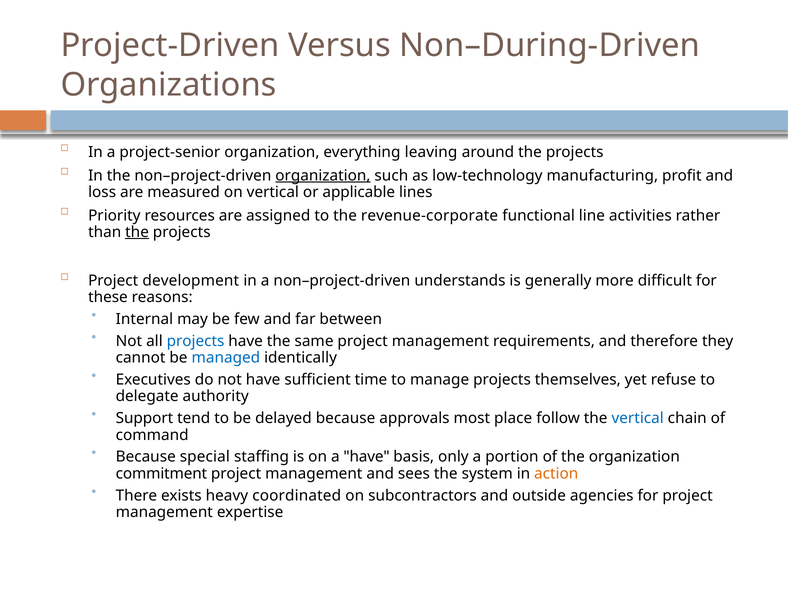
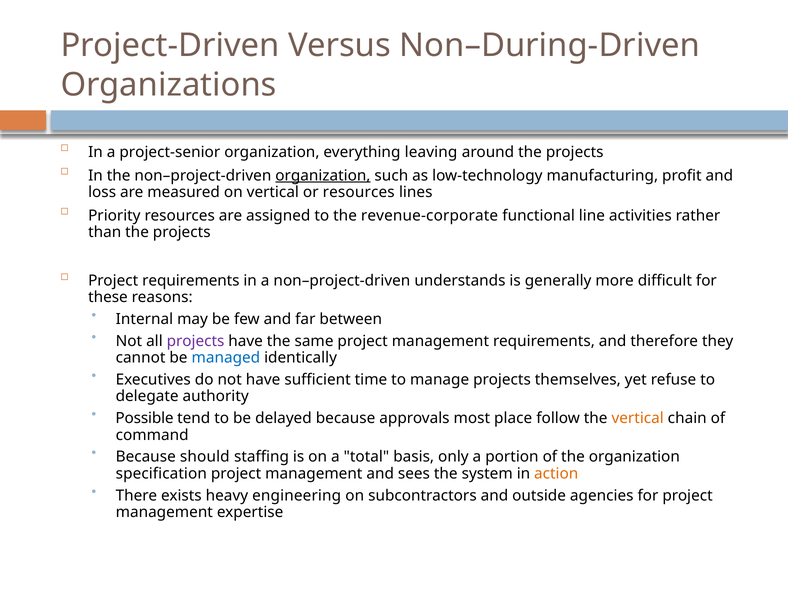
or applicable: applicable -> resources (359, 192)
the underline: present -> none (137, 232)
Project development: development -> requirements (191, 281)
projects colour: blue -> purple (195, 341)
Support: Support -> Possible (145, 418)
vertical colour: blue -> orange (638, 418)
special: special -> should (205, 457)
a have: have -> total (366, 457)
commitment: commitment -> specification (161, 473)
coordinated: coordinated -> engineering (297, 495)
